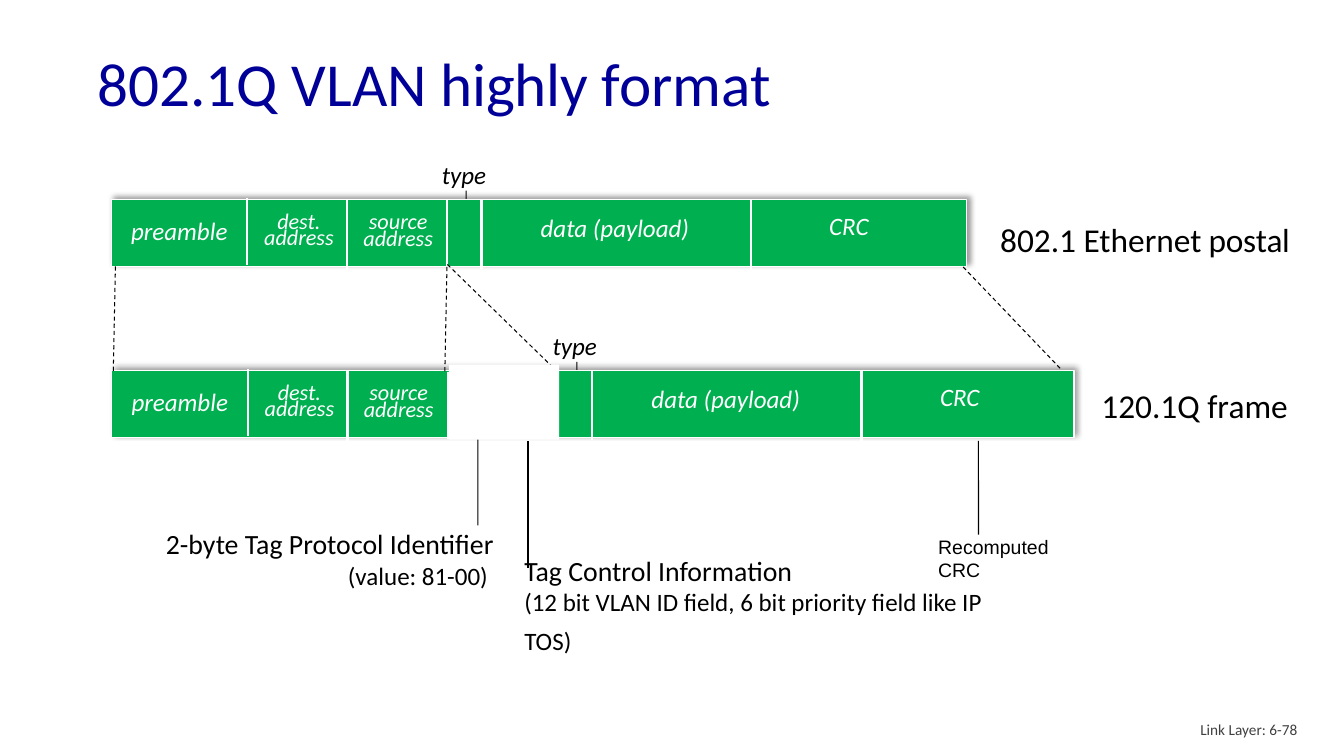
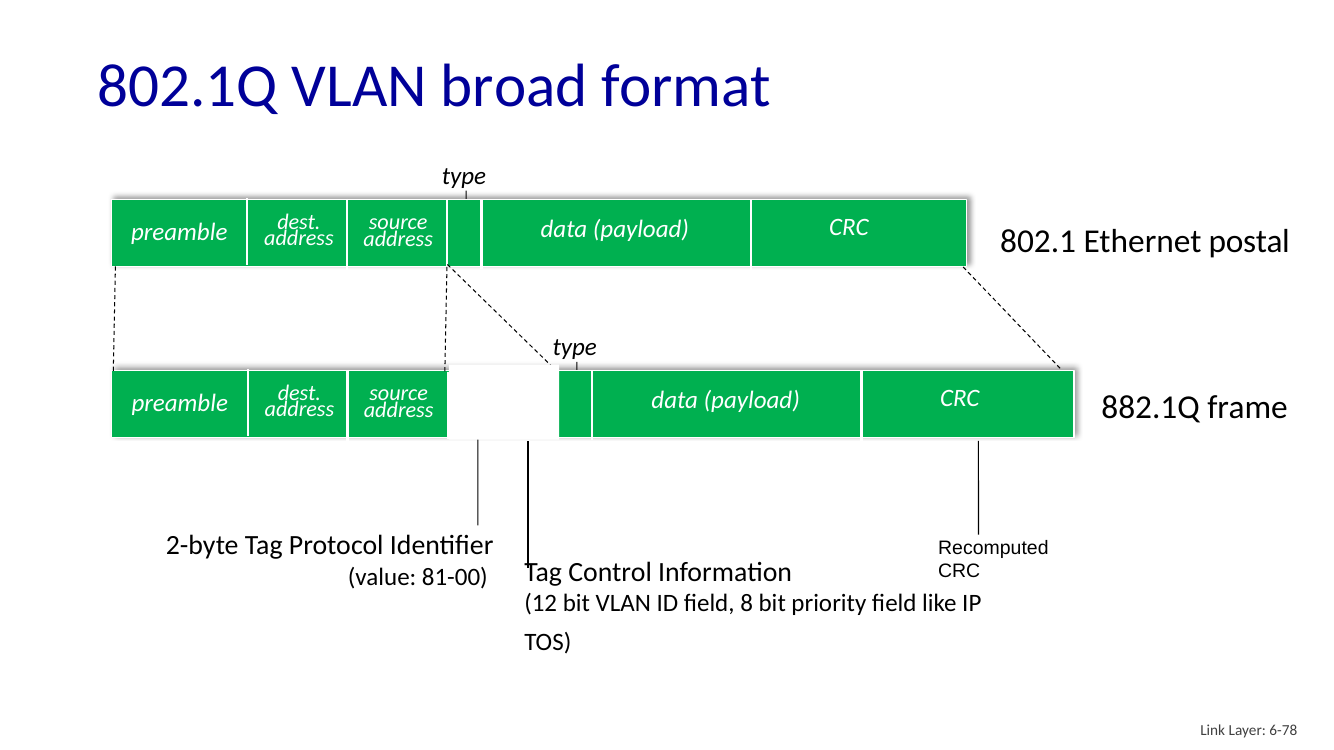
highly: highly -> broad (514, 87)
120.1Q: 120.1Q -> 882.1Q (1151, 408)
6: 6 -> 8 (747, 604)
